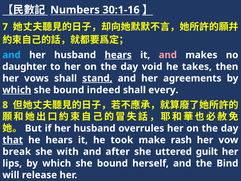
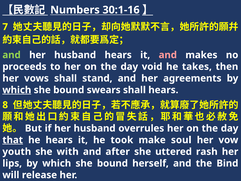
and colour: light blue -> light green (12, 55)
hears underline: present -> none (118, 55)
daughter: daughter -> proceeds (24, 67)
stand underline: present -> none (97, 78)
indeed: indeed -> swears (104, 90)
shall every: every -> hears (163, 90)
rash: rash -> soul (181, 140)
break: break -> youth (17, 151)
guilt: guilt -> rash (207, 151)
